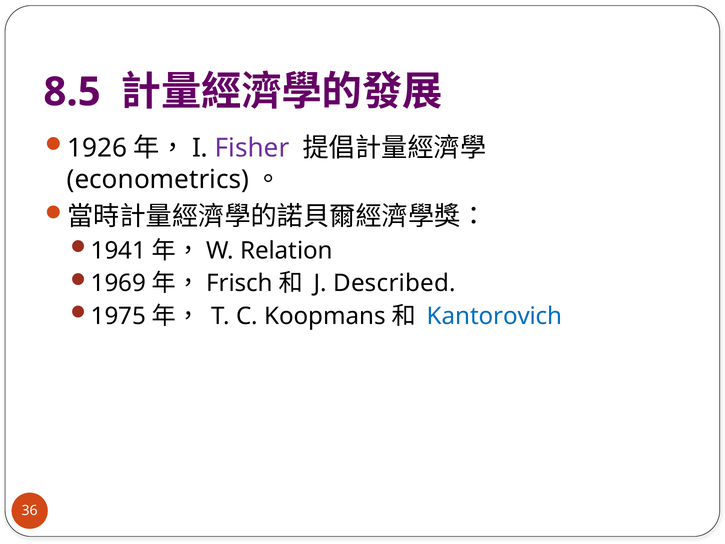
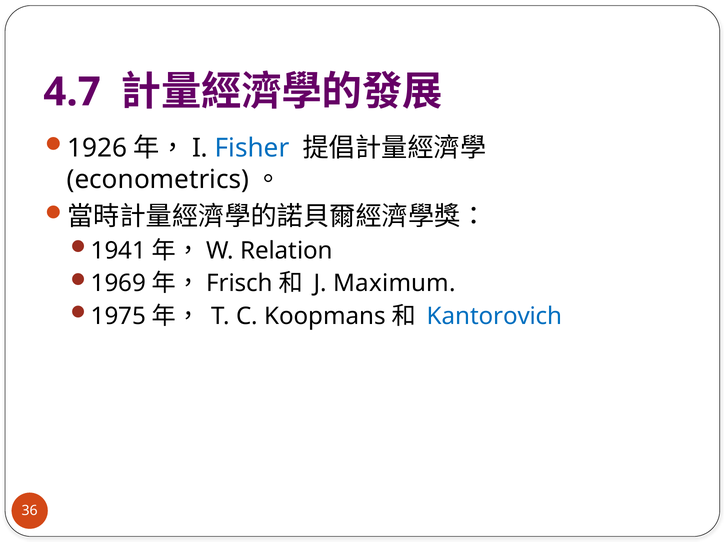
8.5: 8.5 -> 4.7 (72, 92)
Fisher colour: purple -> blue (252, 148)
Described: Described -> Maximum (394, 283)
